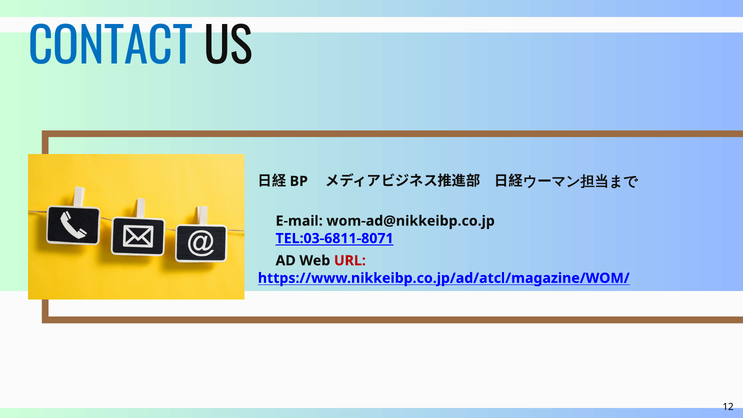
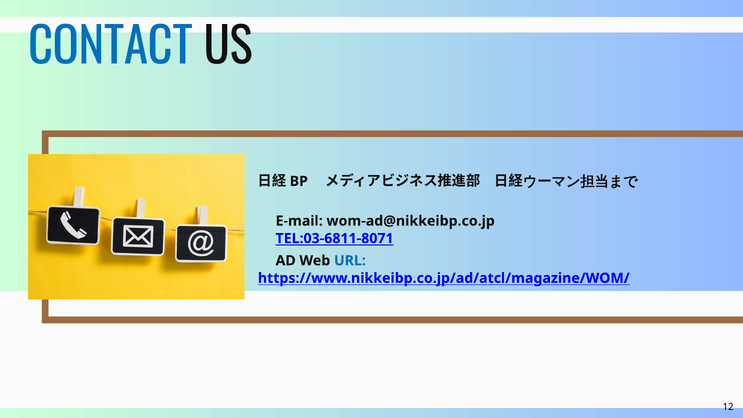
URL colour: red -> blue (350, 261)
